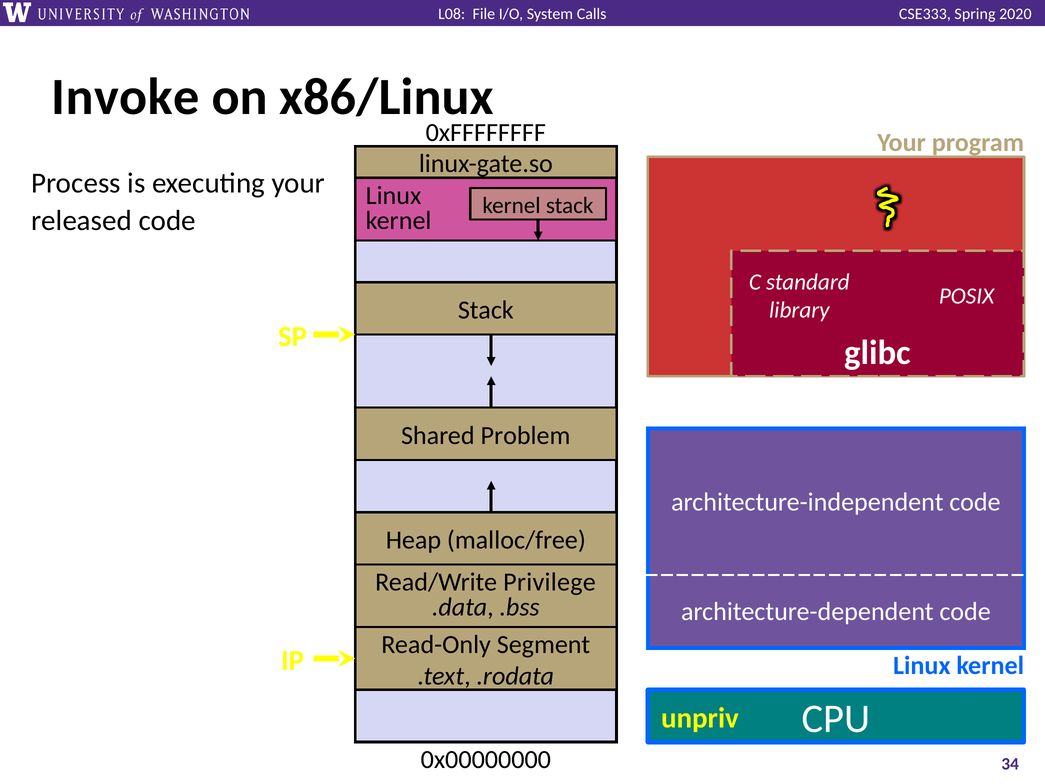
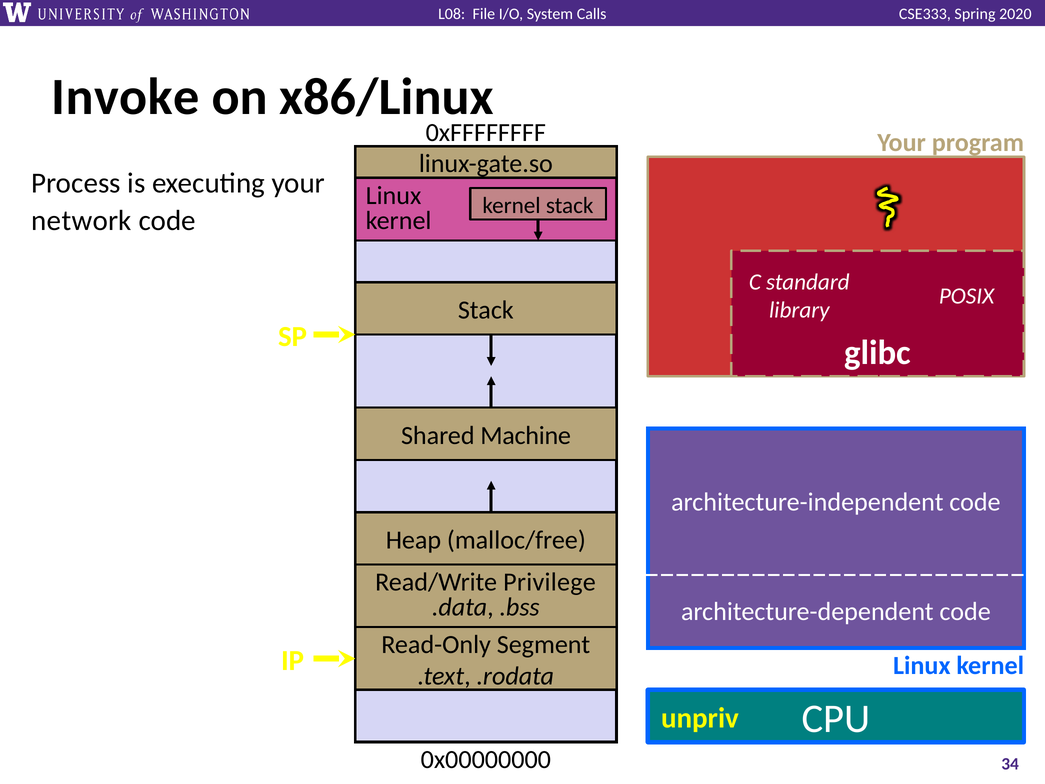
released: released -> network (81, 221)
Problem: Problem -> Machine (526, 435)
